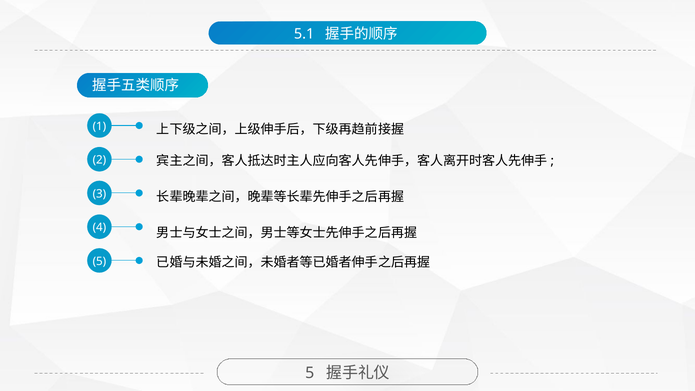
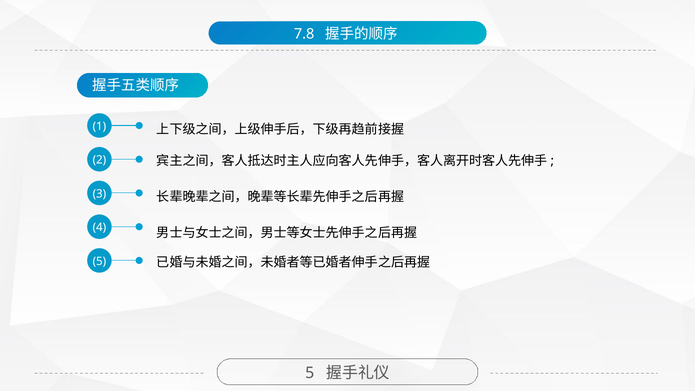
5.1: 5.1 -> 7.8 (304, 34)
